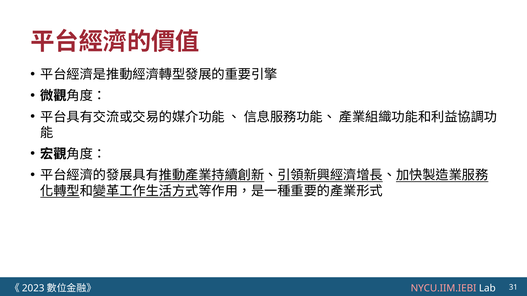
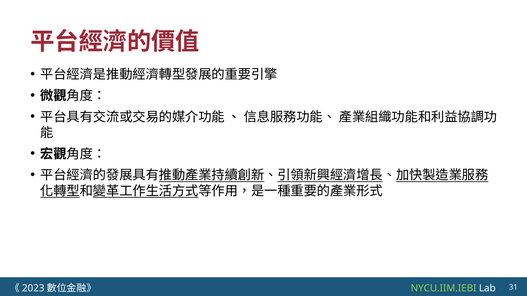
NYCU.IIM.IEBI colour: pink -> light green (444, 289)
